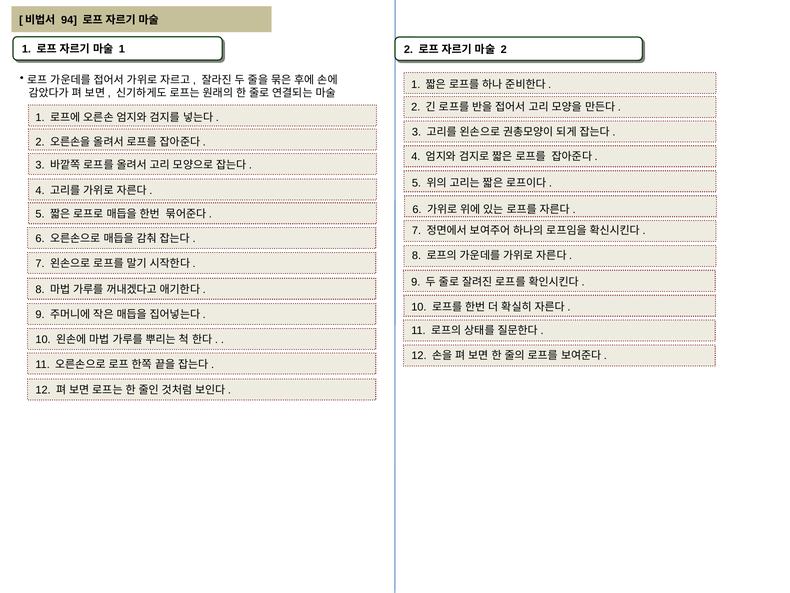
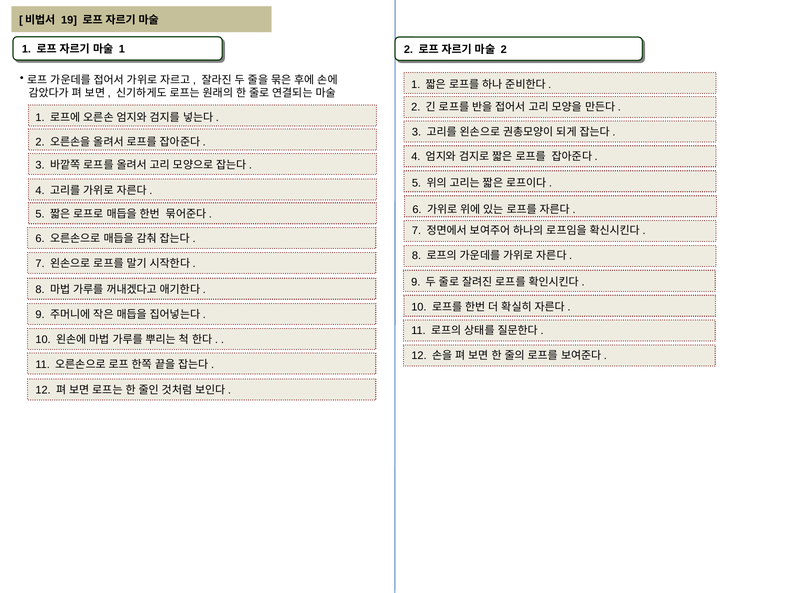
94: 94 -> 19 (69, 20)
